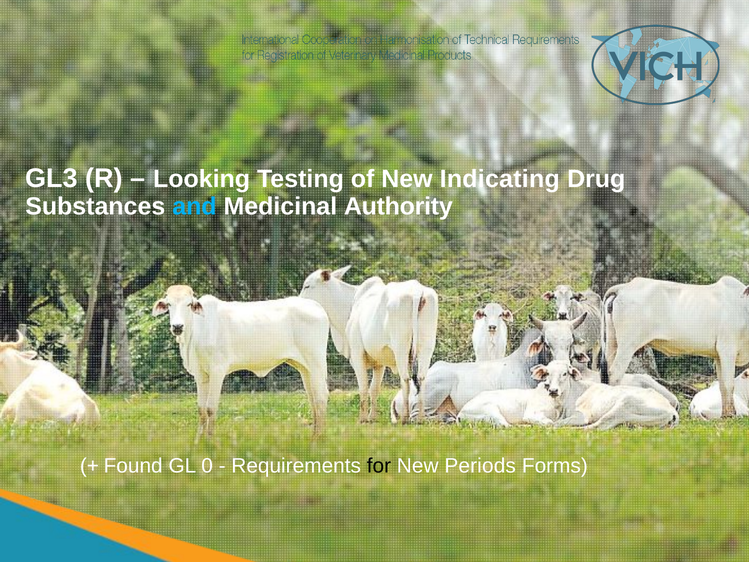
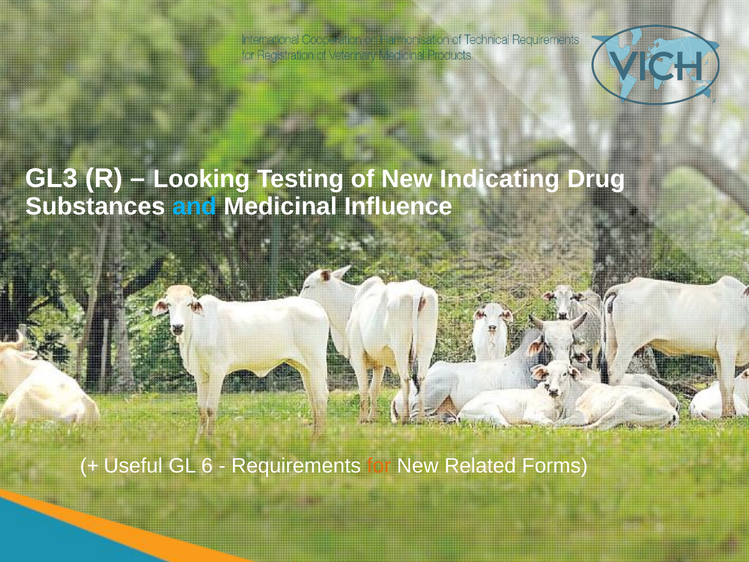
Authority: Authority -> Influence (398, 206)
Found: Found -> Useful (133, 466)
0: 0 -> 6 (207, 466)
for colour: black -> orange (379, 466)
Periods: Periods -> Related (480, 466)
